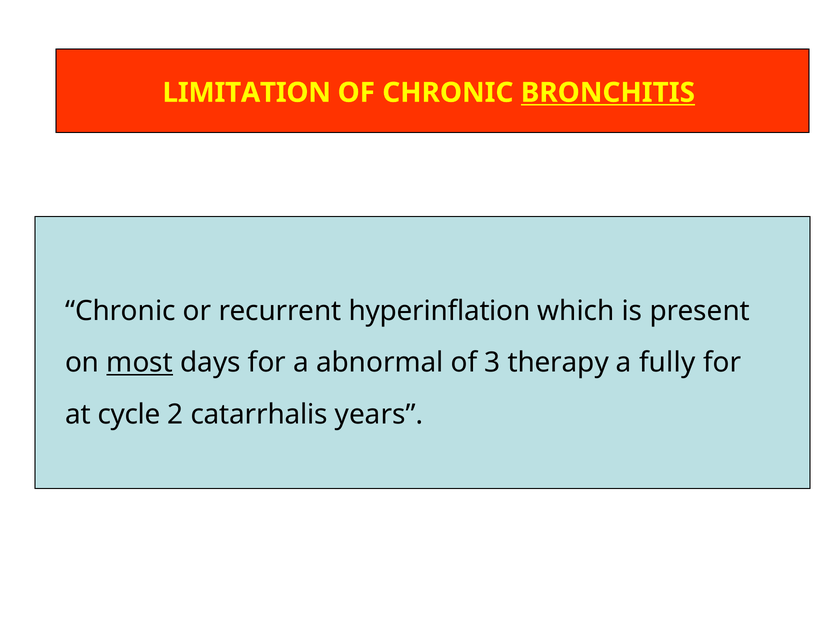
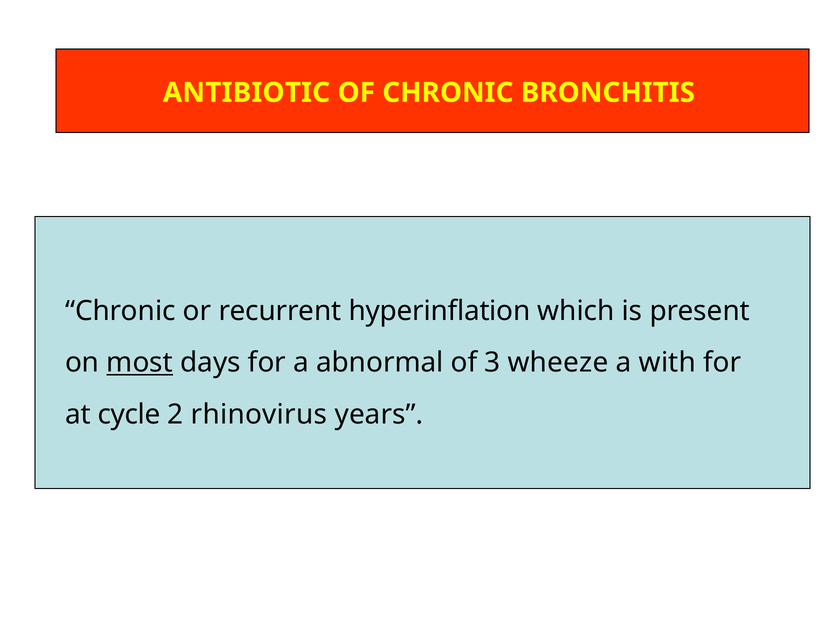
LIMITATION: LIMITATION -> ANTIBIOTIC (246, 93)
BRONCHITIS underline: present -> none (608, 93)
therapy: therapy -> wheeze (558, 363)
fully: fully -> with (667, 363)
catarrhalis: catarrhalis -> rhinovirus (259, 415)
